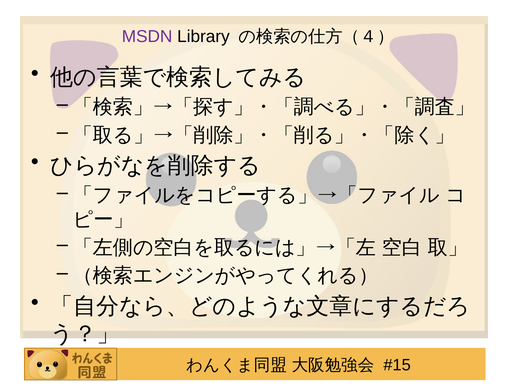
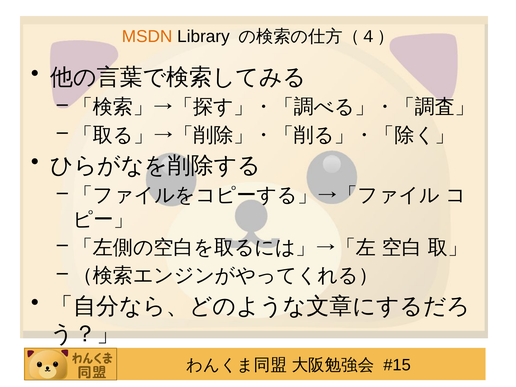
MSDN colour: purple -> orange (147, 37)
